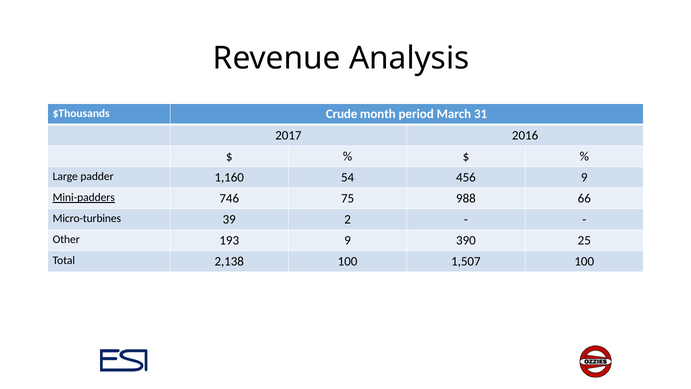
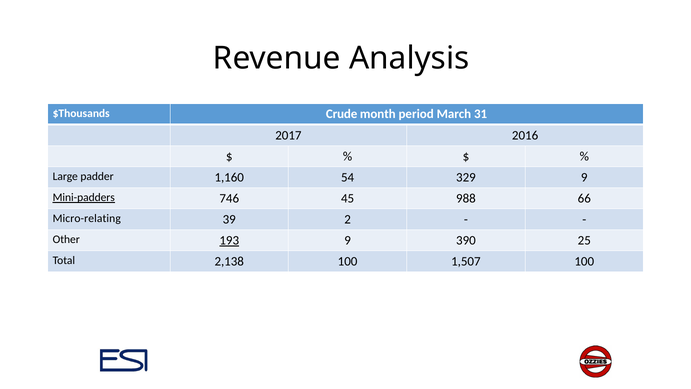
456: 456 -> 329 (466, 177)
75: 75 -> 45 (348, 198)
Micro-turbines: Micro-turbines -> Micro-relating (87, 218)
193 underline: none -> present (229, 240)
